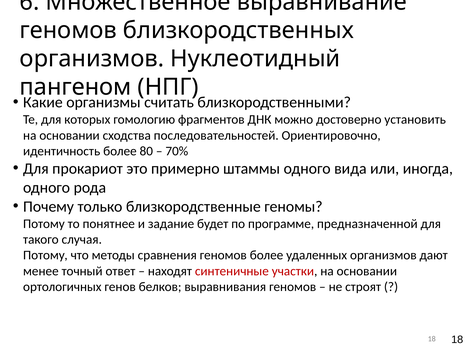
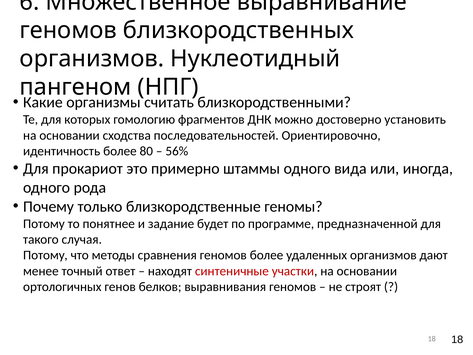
70%: 70% -> 56% (177, 151)
